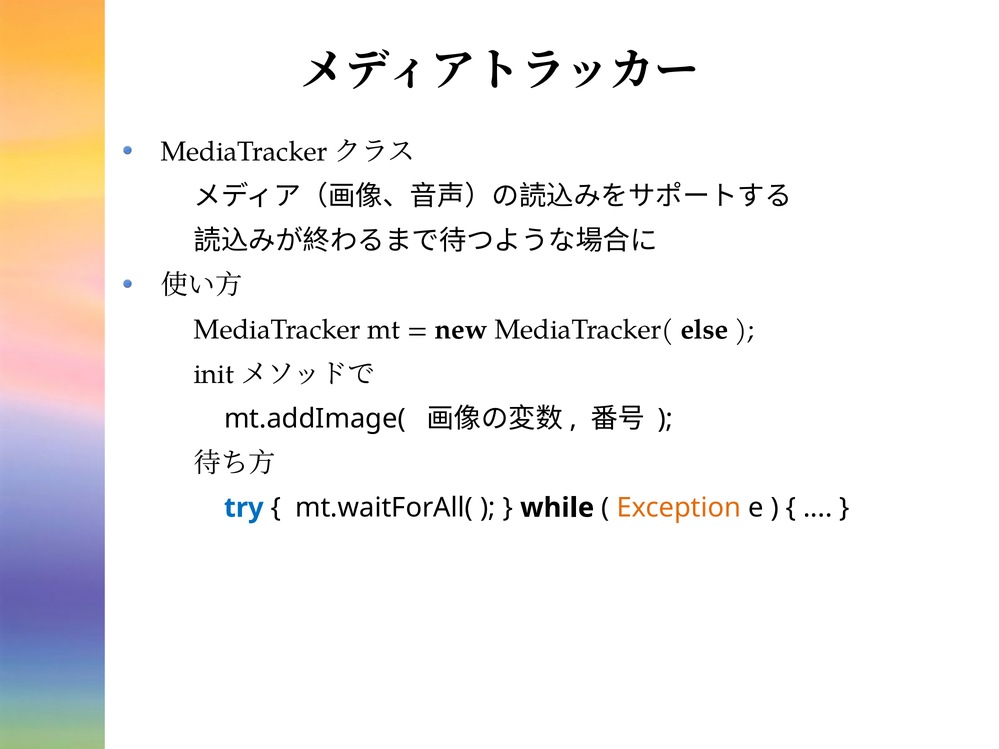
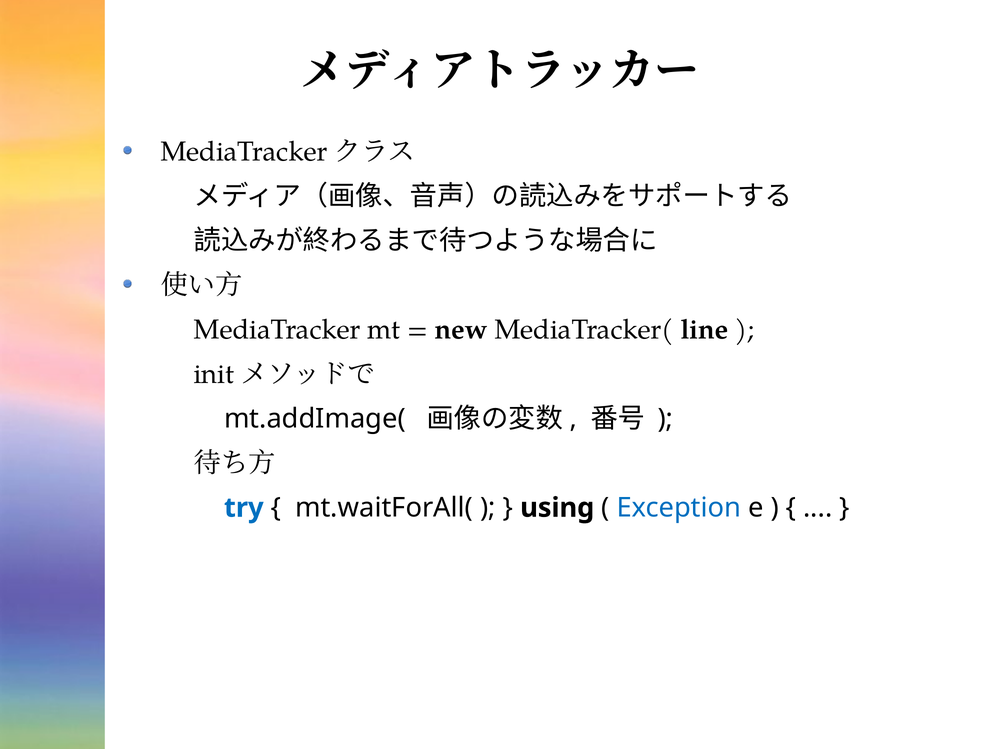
else: else -> line (704, 330)
while: while -> using (557, 508)
Exception colour: orange -> blue (679, 508)
